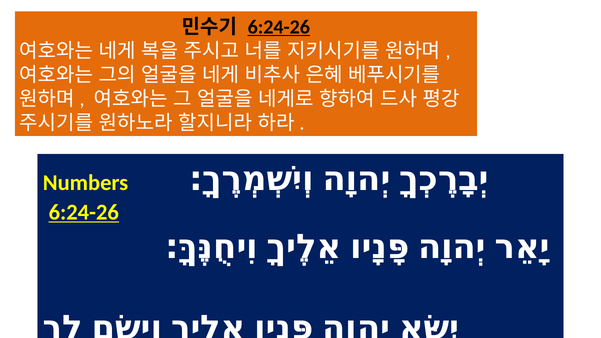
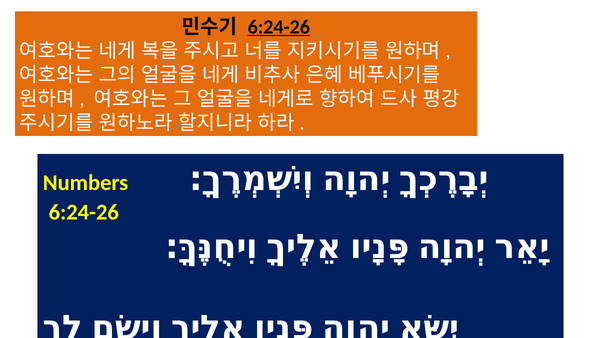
6:24-26 underline: present -> none (84, 212)
